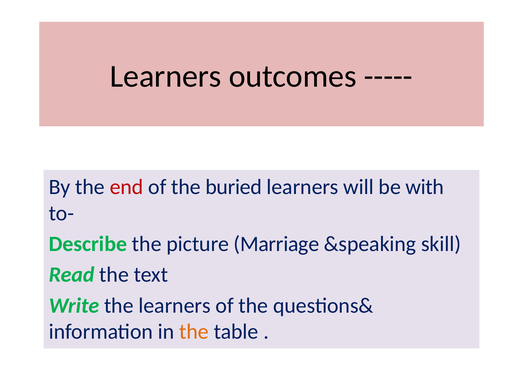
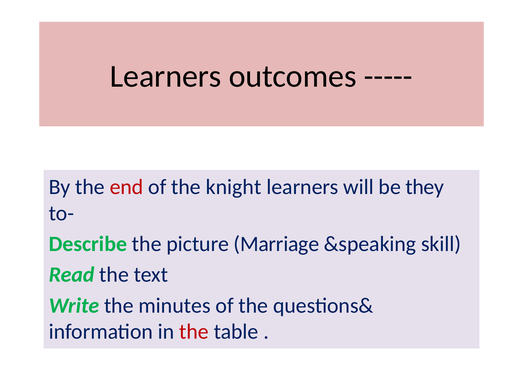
buried: buried -> knight (234, 187)
with: with -> they (425, 187)
the learners: learners -> minutes (175, 306)
the colour: orange -> red (194, 332)
